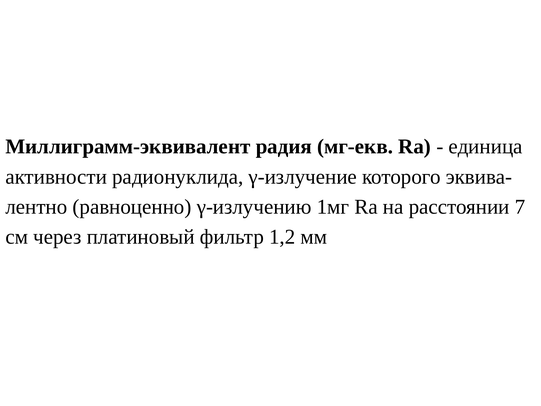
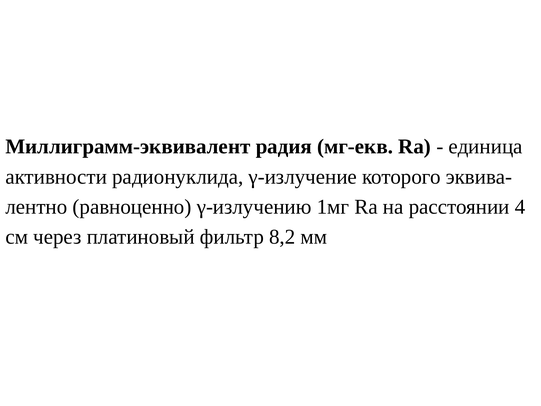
7: 7 -> 4 (520, 207)
1,2: 1,2 -> 8,2 (282, 237)
